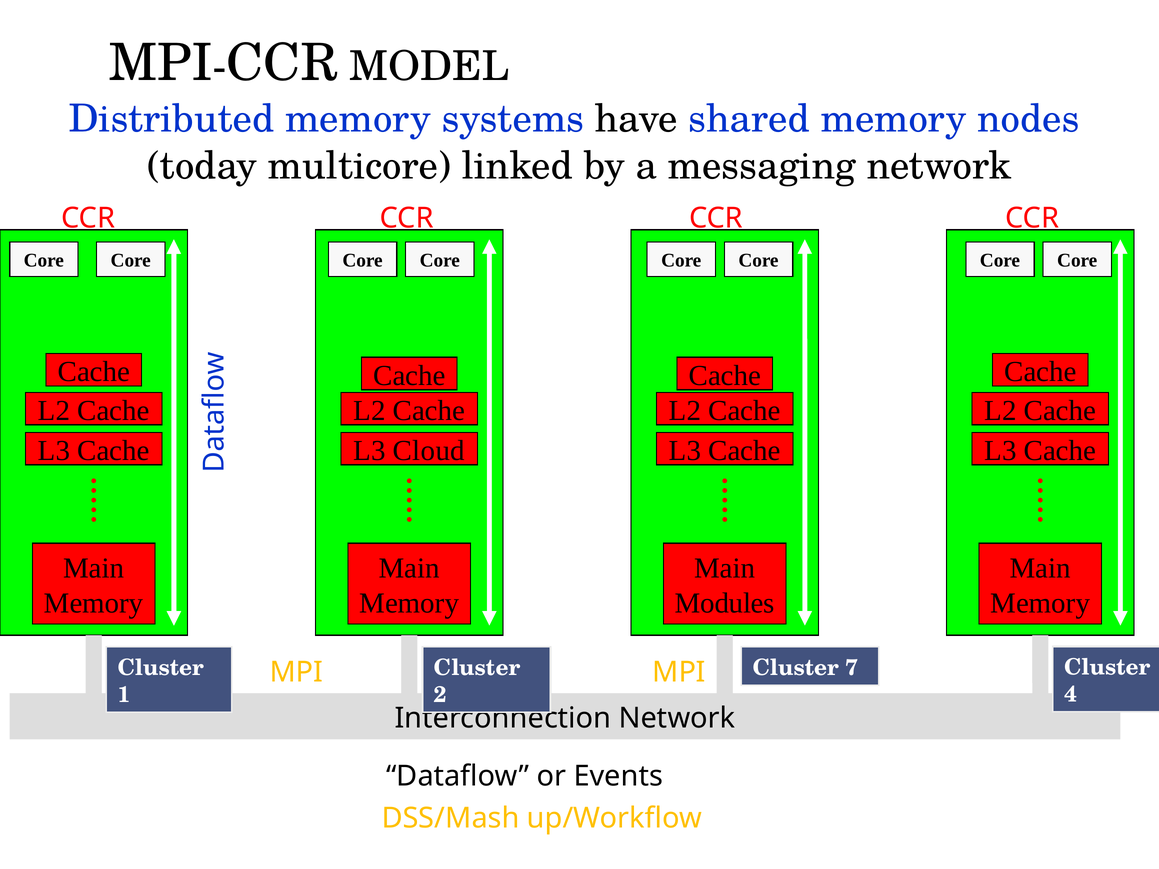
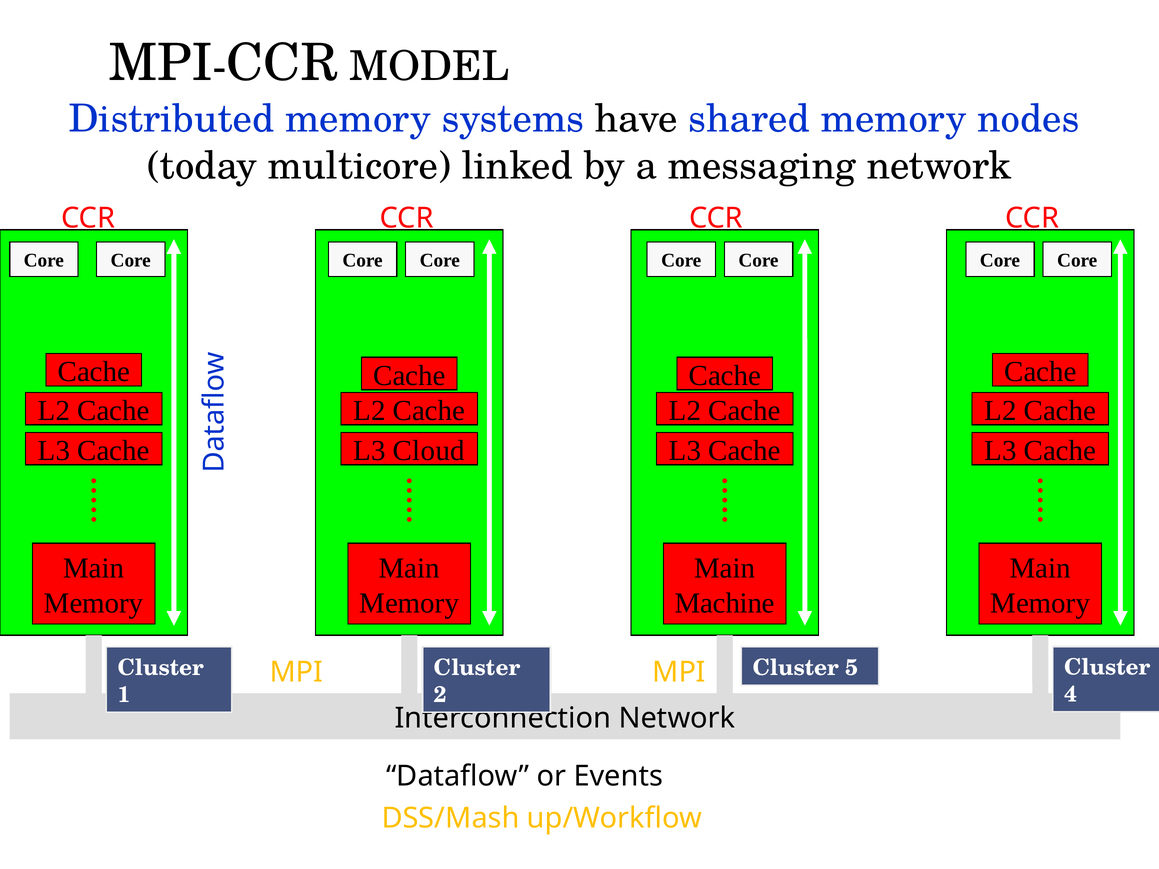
Modules: Modules -> Machine (725, 603)
7: 7 -> 5 (852, 668)
